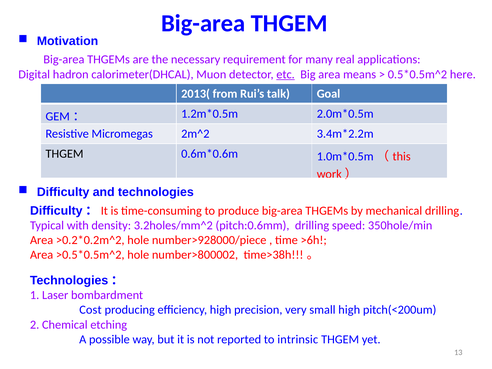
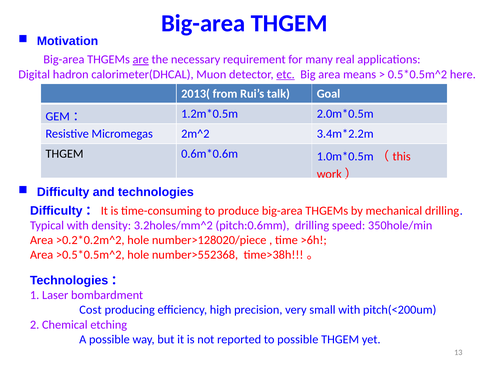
are underline: none -> present (141, 60)
number>928000/piece: number>928000/piece -> number>128020/piece (209, 240)
number>800002: number>800002 -> number>552368 (195, 255)
small high: high -> with (349, 310)
to intrinsic: intrinsic -> possible (298, 339)
